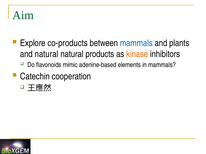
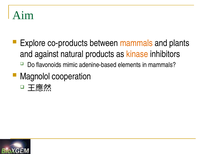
mammals colour: blue -> orange (136, 43)
and natural: natural -> against (47, 54)
Catechin: Catechin -> Magnolol (35, 77)
